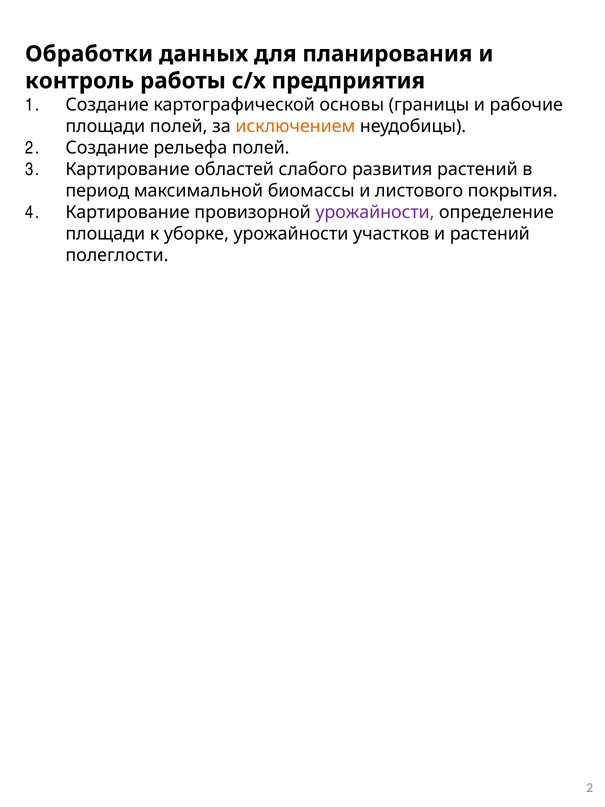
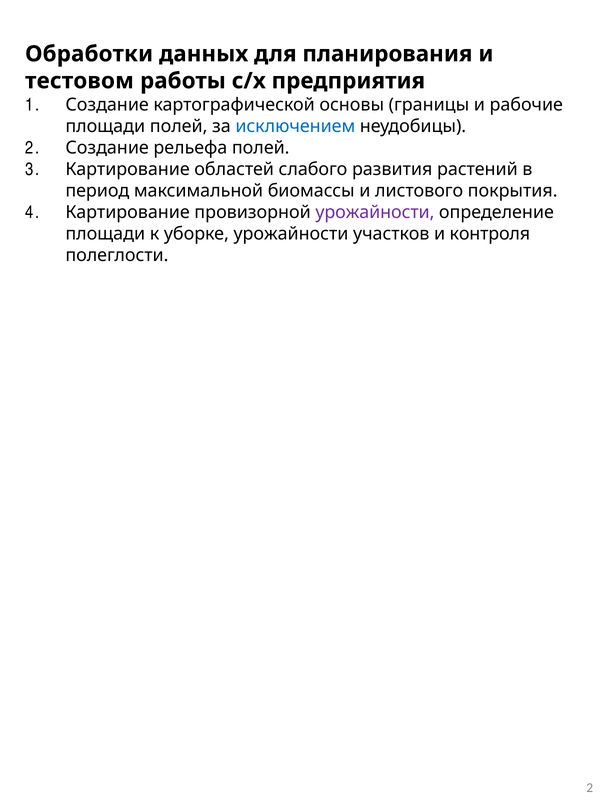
контроль: контроль -> тестовом (79, 81)
исключением colour: orange -> blue (295, 126)
и растений: растений -> контроля (490, 234)
